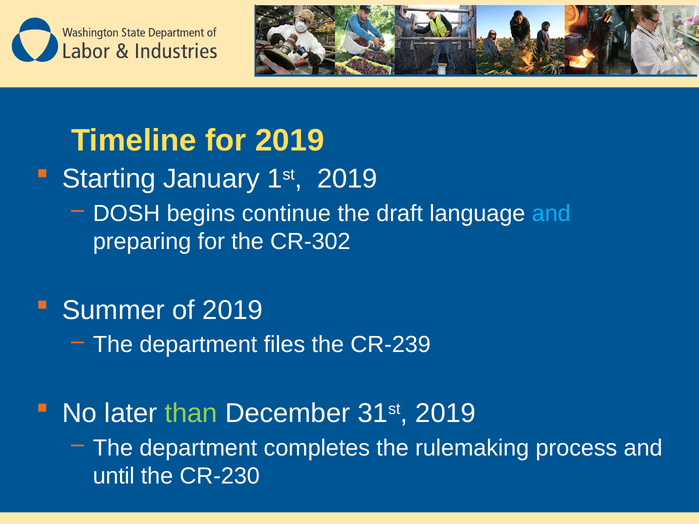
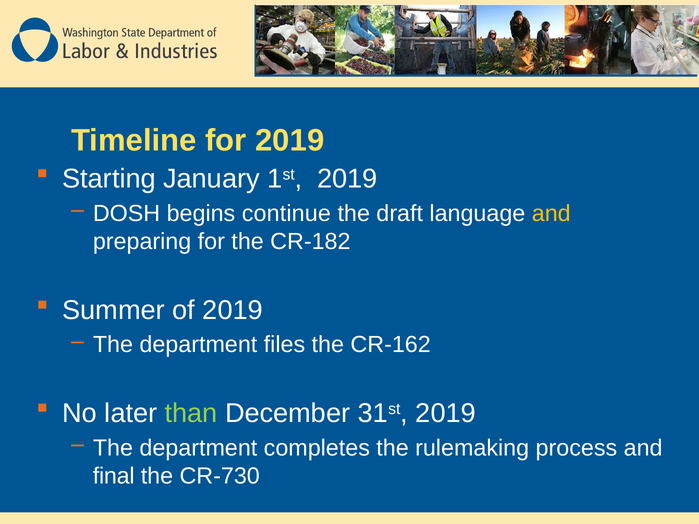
and colour: light blue -> yellow (551, 214)
CR-302: CR-302 -> CR-182 (310, 242)
CR-239: CR-239 -> CR-162 (391, 345)
until: until -> final (114, 476)
CR-230: CR-230 -> CR-730 (220, 476)
